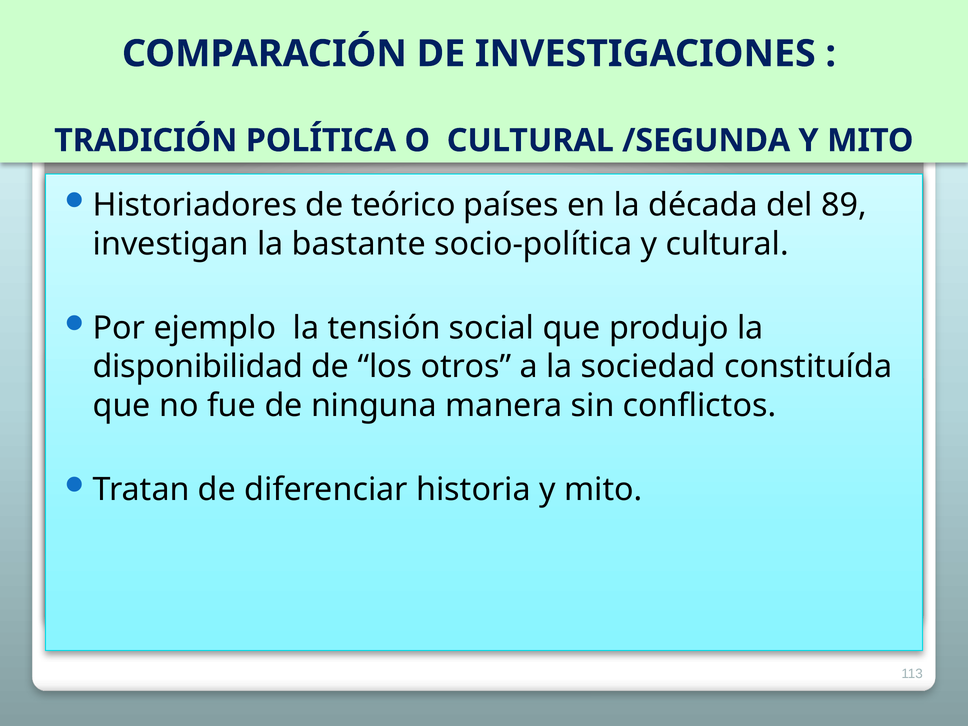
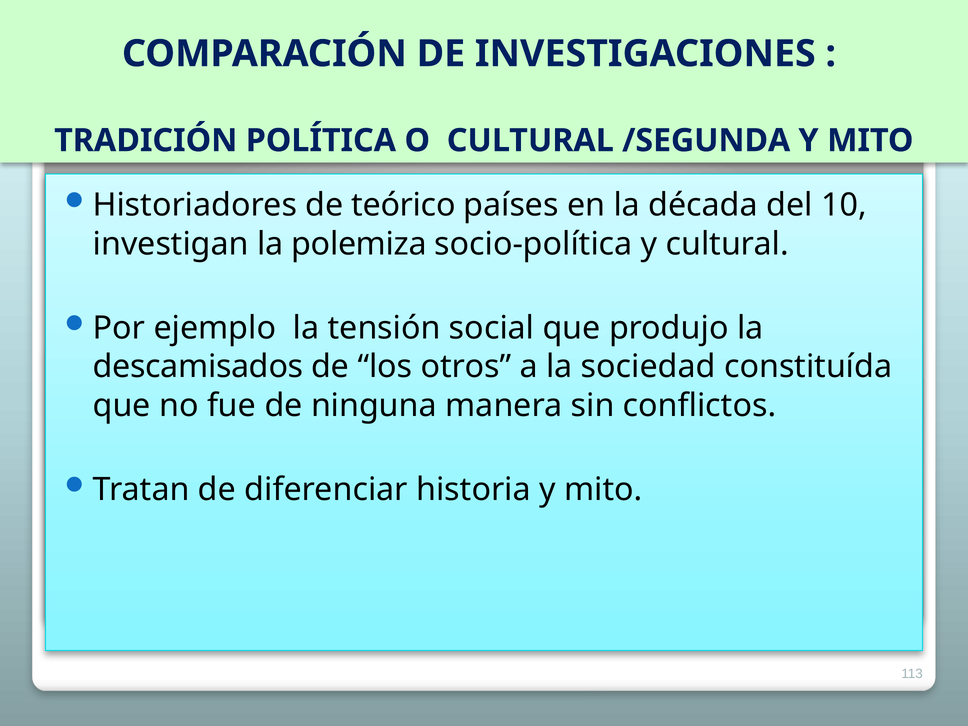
89: 89 -> 10 (844, 205)
bastante: bastante -> polemiza (359, 244)
disponibilidad: disponibilidad -> descamisados (198, 367)
